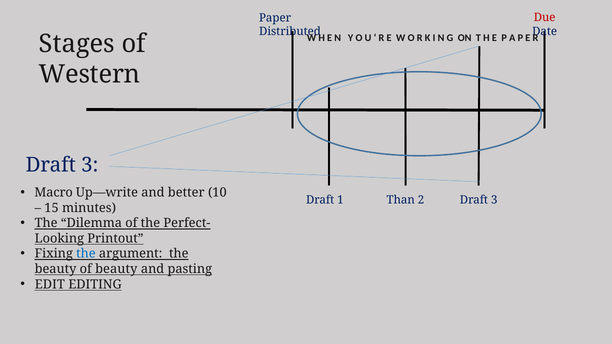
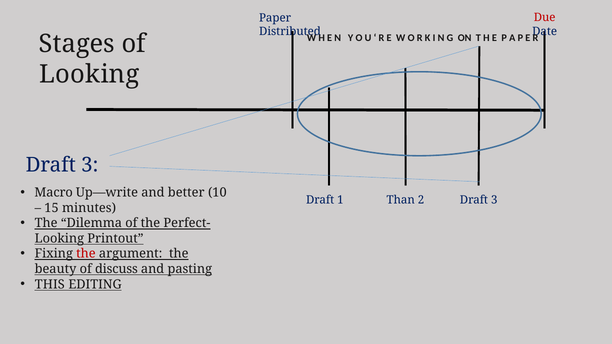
Western: Western -> Looking (89, 75)
the colour: blue -> red (86, 254)
of beauty: beauty -> discuss (116, 269)
EDIT: EDIT -> THIS (50, 285)
